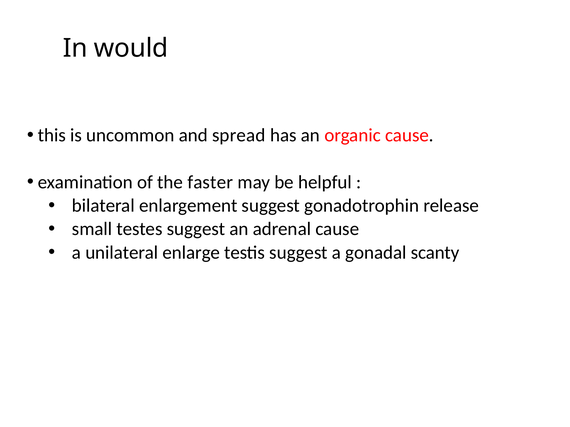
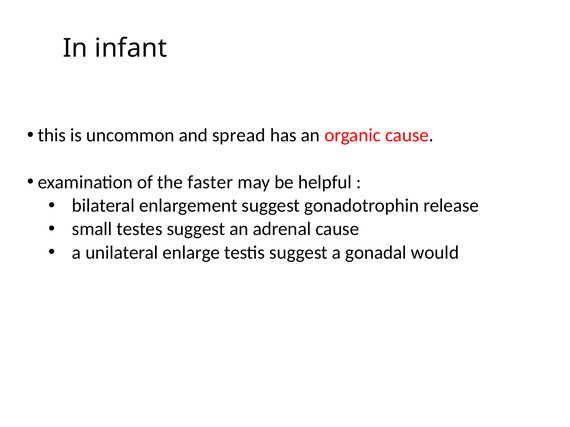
would: would -> infant (131, 48)
scanty: scanty -> would (435, 253)
